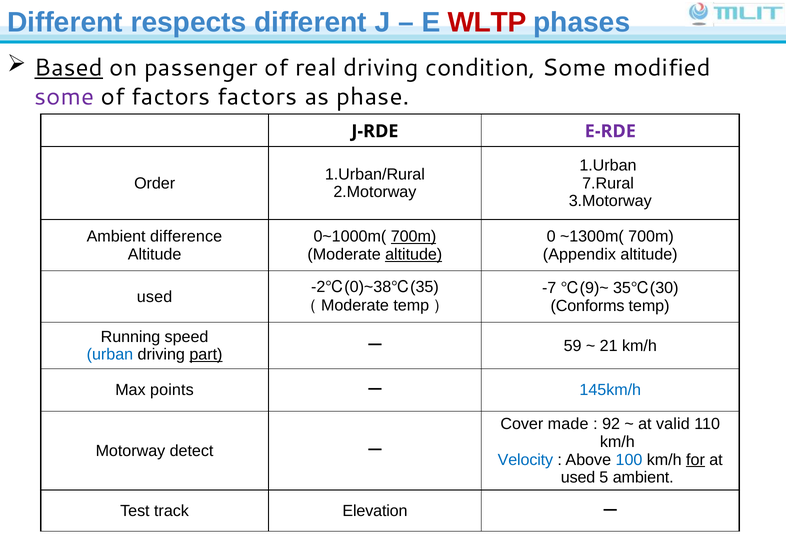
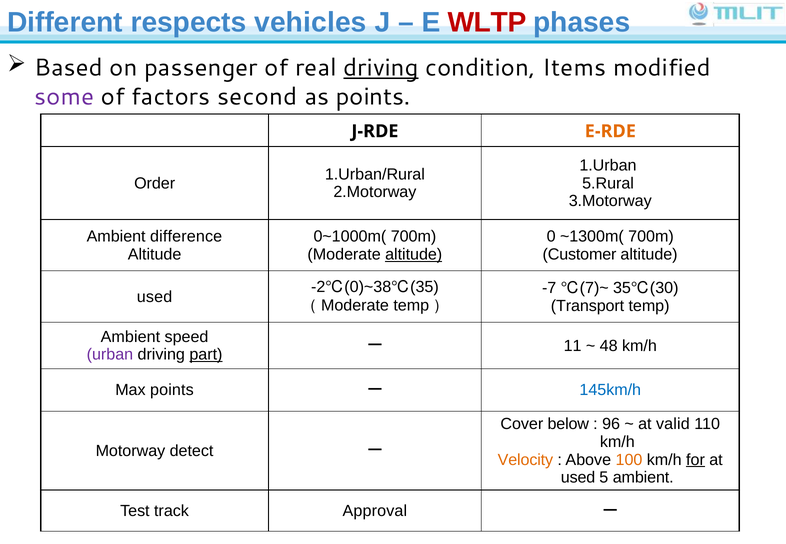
respects different: different -> vehicles (310, 22)
Based underline: present -> none (69, 68)
driving underline: none -> present (381, 68)
condition Some: Some -> Items (574, 68)
factors factors: factors -> second (257, 97)
as phase: phase -> points (373, 97)
E-RDE colour: purple -> orange (610, 131)
7.Rural: 7.Rural -> 5.Rural (608, 183)
700m underline: present -> none (414, 237)
Appendix: Appendix -> Customer (580, 254)
9: 9 -> 7 (590, 288)
Conforms: Conforms -> Transport (588, 306)
Running: Running -> Ambient (130, 337)
urban colour: blue -> purple (110, 355)
59: 59 -> 11 (573, 346)
21: 21 -> 48 (609, 346)
made: made -> below (568, 424)
92: 92 -> 96 (611, 424)
Velocity colour: blue -> orange (525, 460)
100 colour: blue -> orange (629, 460)
Elevation: Elevation -> Approval (375, 511)
